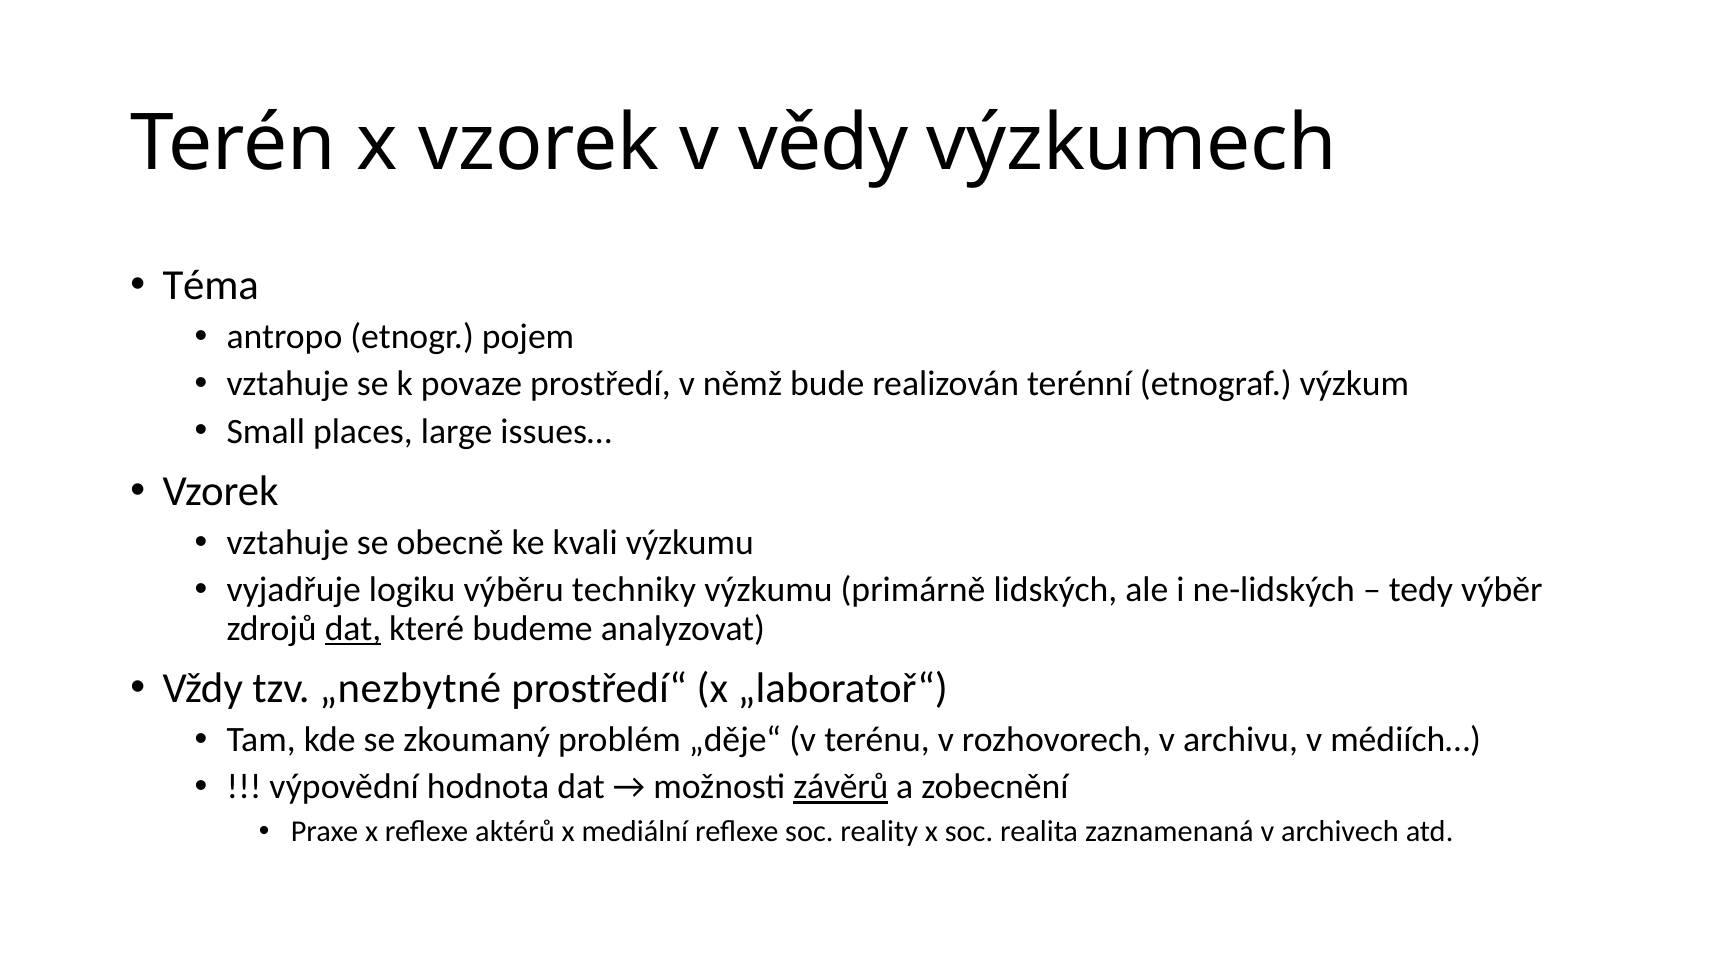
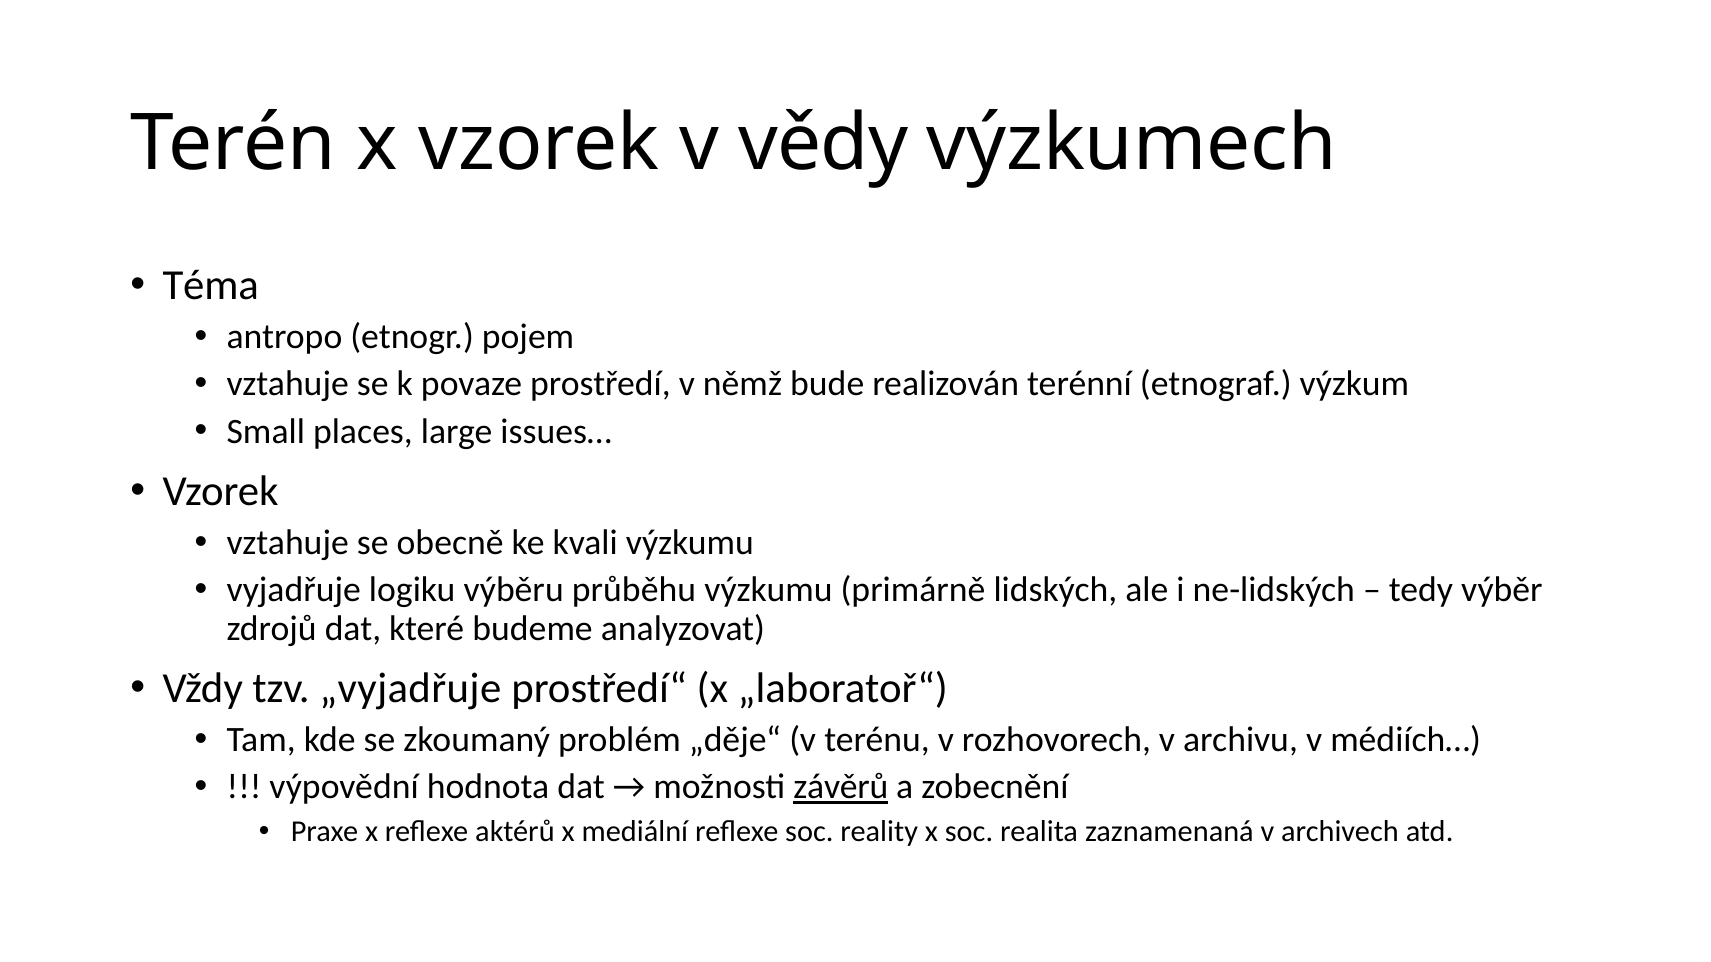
techniky: techniky -> průběhu (634, 590)
dat underline: present -> none (353, 629)
„nezbytné: „nezbytné -> „vyjadřuje (410, 689)
